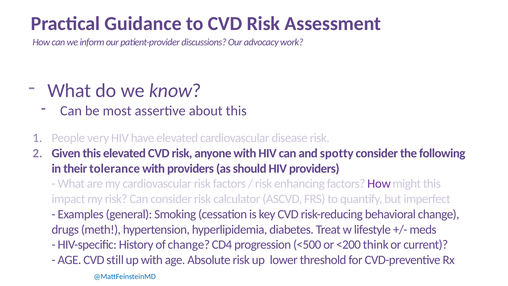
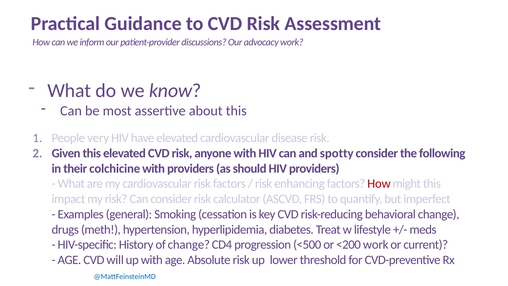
tolerance: tolerance -> colchicine (115, 168)
How colour: purple -> red (379, 184)
<200 think: think -> work (376, 245)
still: still -> will (115, 260)
